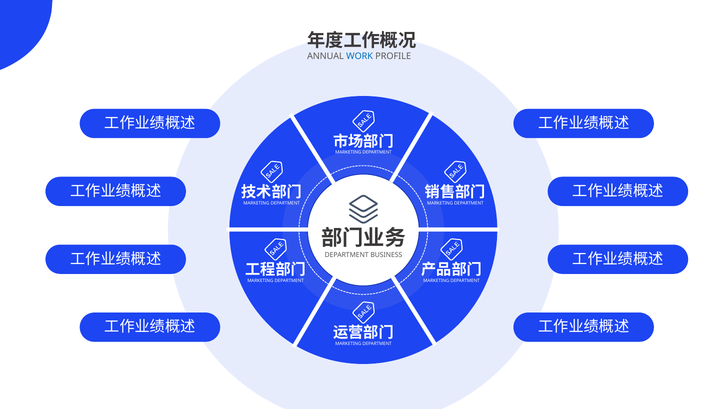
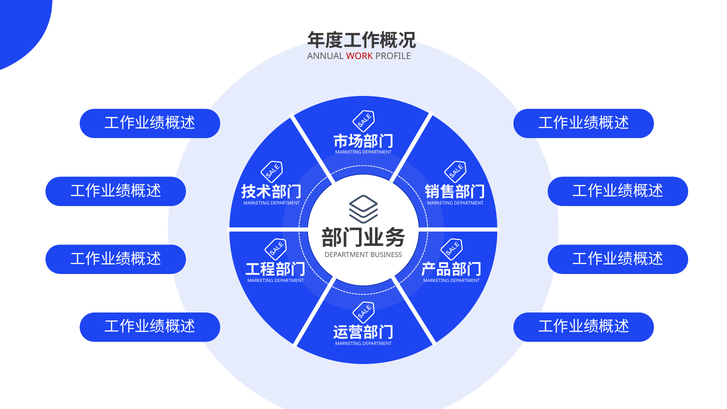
WORK colour: blue -> red (360, 56)
